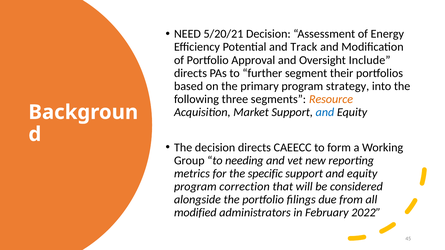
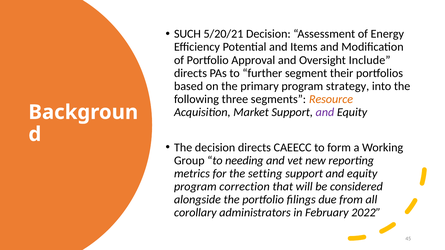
NEED: NEED -> SUCH (187, 34)
Track: Track -> Items (304, 47)
and colour: blue -> purple (325, 112)
specific: specific -> setting (265, 174)
modified: modified -> corollary (195, 213)
